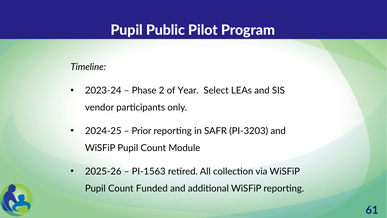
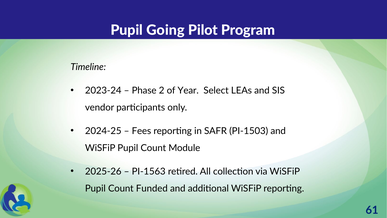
Public: Public -> Going (165, 30)
Prior: Prior -> Fees (141, 131)
PI-3203: PI-3203 -> PI-1503 (249, 131)
